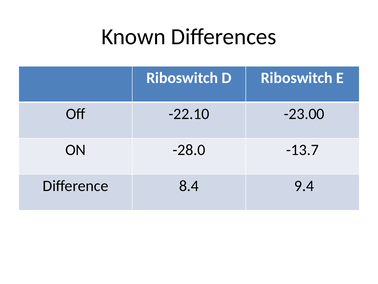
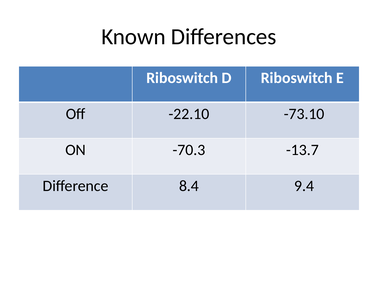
-23.00: -23.00 -> -73.10 (304, 114)
-28.0: -28.0 -> -70.3 (189, 150)
